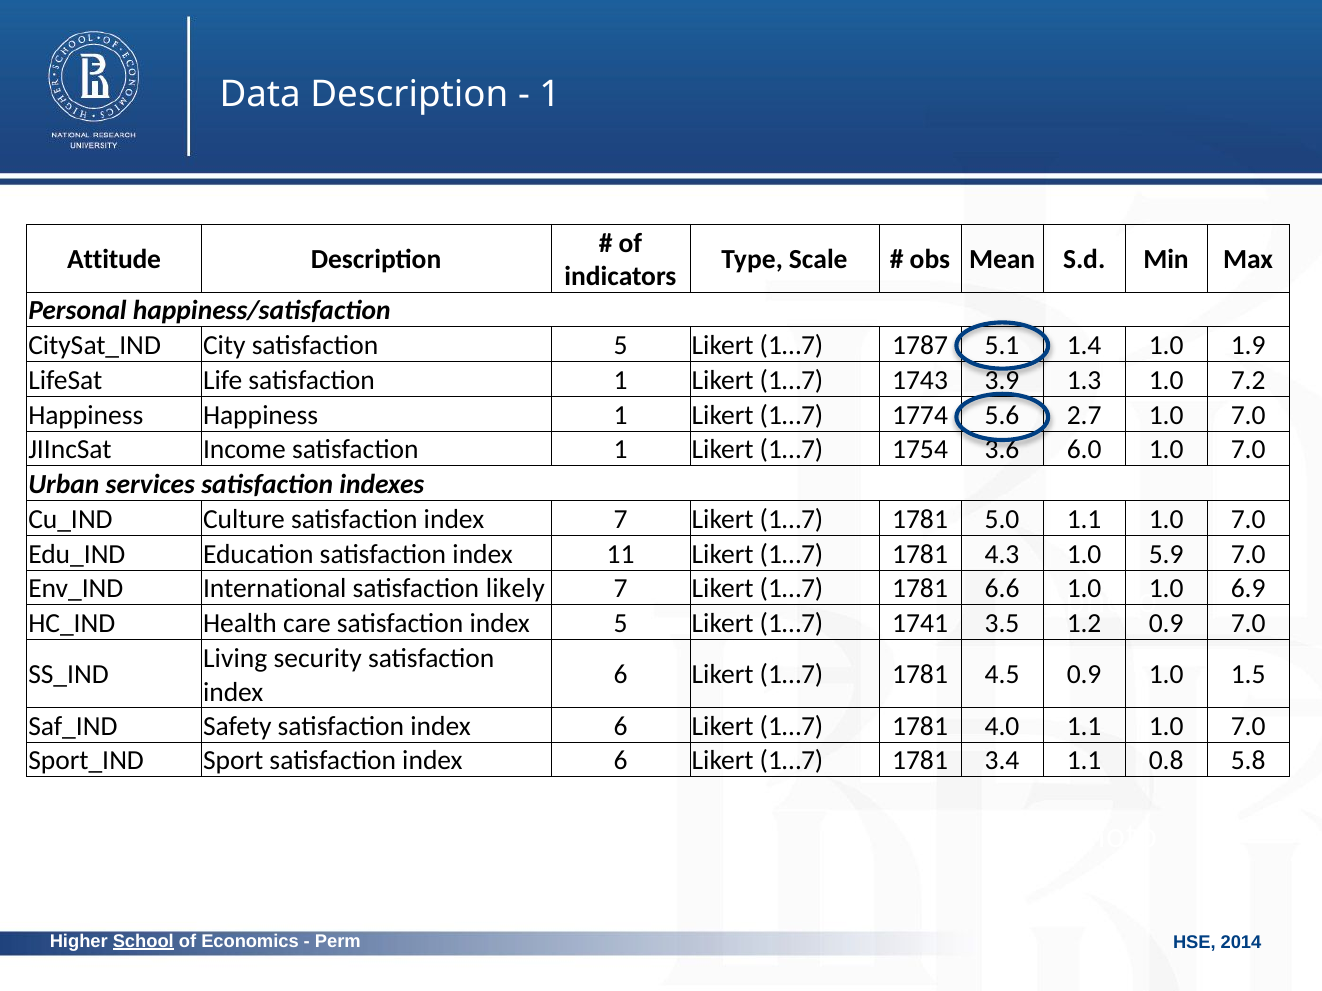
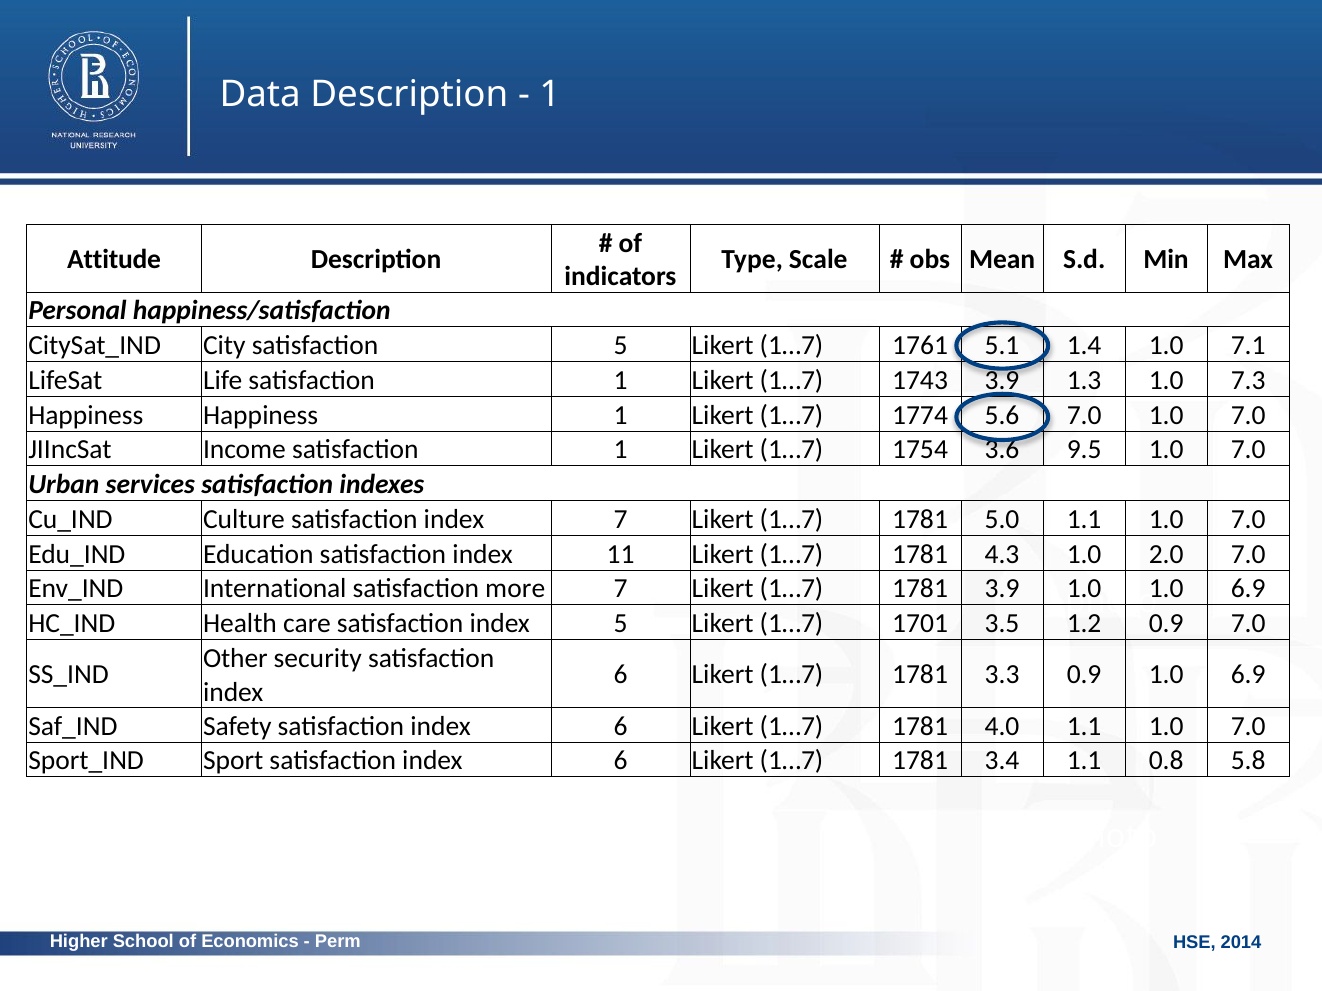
1787: 1787 -> 1761 (920, 346)
1.9: 1.9 -> 7.1 (1248, 346)
7.2: 7.2 -> 7.3 (1248, 381)
2.7: 2.7 -> 7.0 (1084, 415)
6.0: 6.0 -> 9.5 (1084, 450)
5.9: 5.9 -> 2.0 (1166, 554)
likely: likely -> more (515, 589)
1781 6.6: 6.6 -> 3.9 (1002, 589)
1741: 1741 -> 1701 (920, 624)
Living: Living -> Other (235, 659)
4.5: 4.5 -> 3.3 (1002, 675)
0.9 1.0 1.5: 1.5 -> 6.9 (1248, 675)
School underline: present -> none (143, 942)
